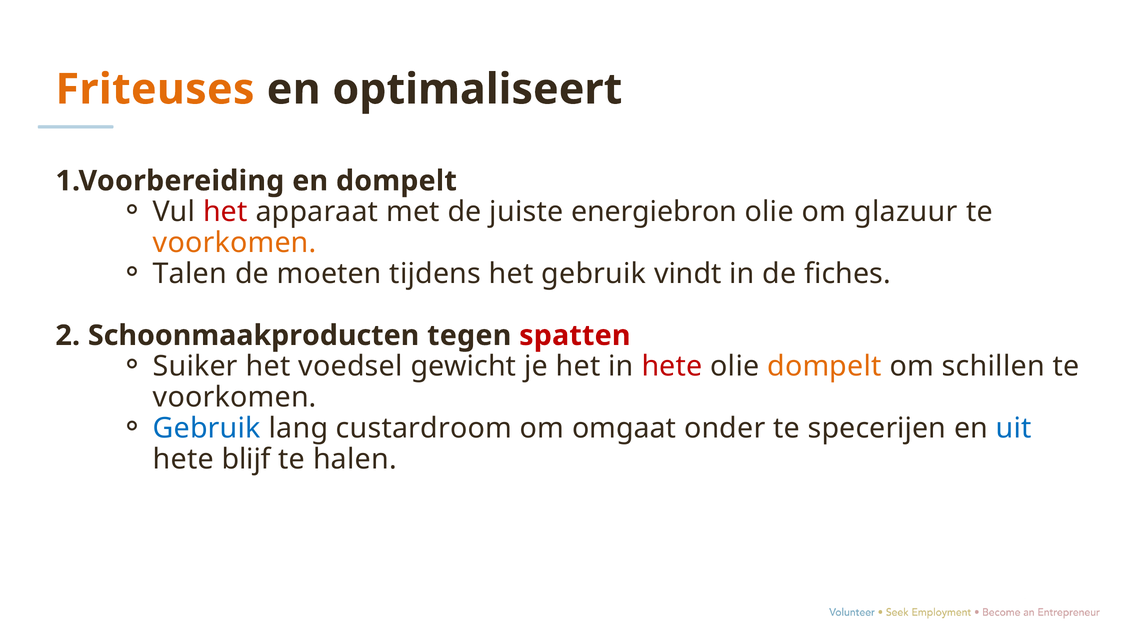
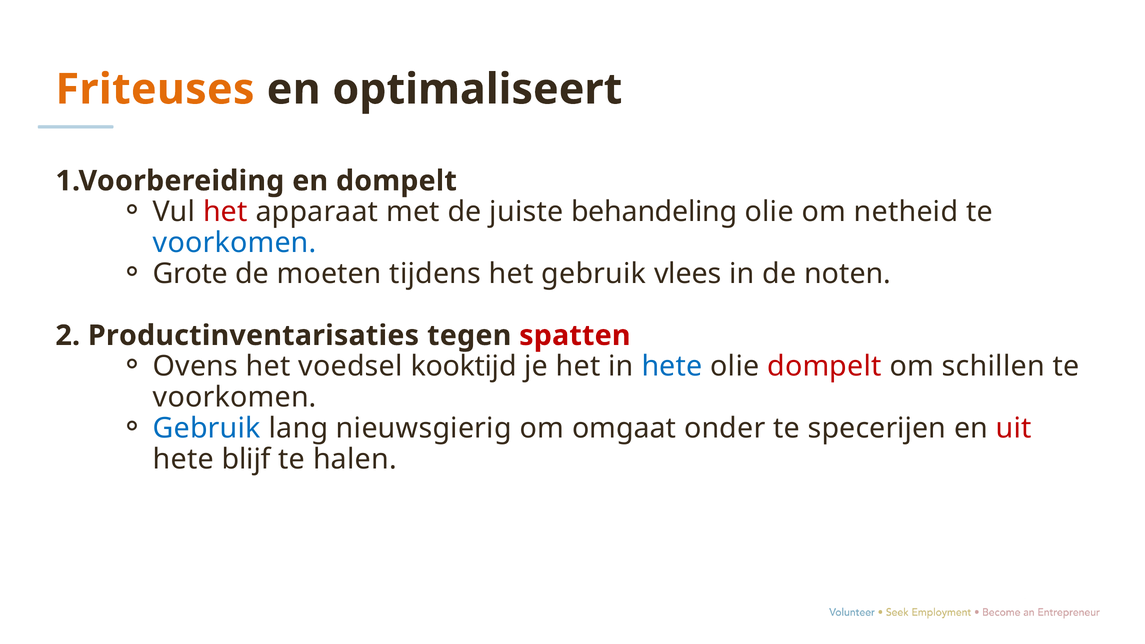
energiebron: energiebron -> behandeling (654, 212)
glazuur: glazuur -> netheid (906, 212)
voorkomen colour: orange -> blue (235, 243)
Talen: Talen -> Grote (190, 274)
vindt: vindt -> vlees (688, 274)
fiches: fiches -> noten (848, 274)
Schoonmaakproducten: Schoonmaakproducten -> Productinventarisaties (253, 336)
Suiker: Suiker -> Ovens (195, 366)
gewicht: gewicht -> kooktijd (464, 366)
hete colour: red -> blue (672, 366)
dompelt colour: orange -> red (824, 366)
custardroom: custardroom -> nieuwsgierig (424, 428)
uit colour: blue -> red (1014, 428)
